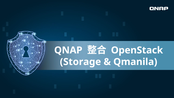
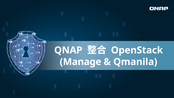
Storage: Storage -> Manage (81, 62)
